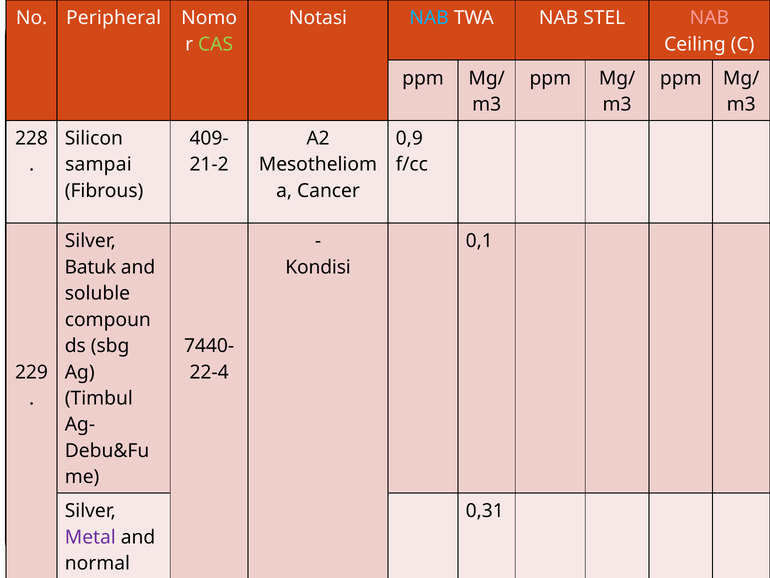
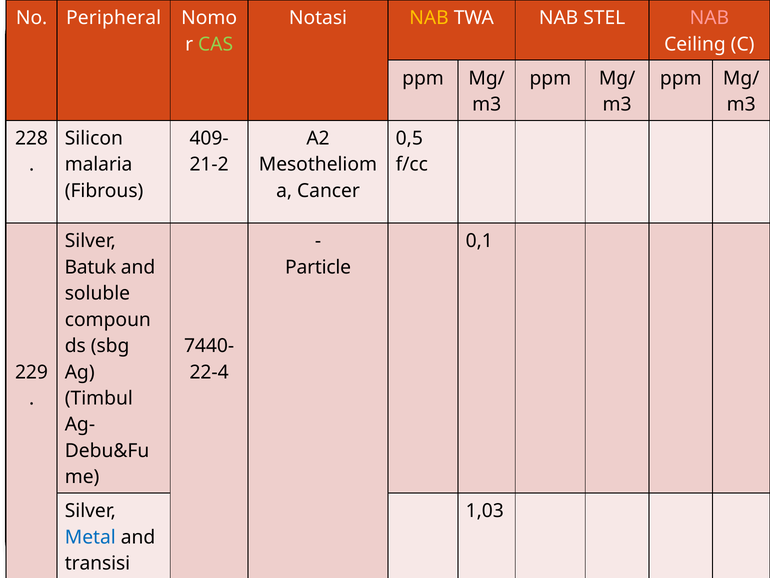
NAB colour: light blue -> yellow (429, 18)
0,9: 0,9 -> 0,5 (409, 138)
sampai: sampai -> malaria (99, 164)
Kondisi: Kondisi -> Particle (318, 267)
0,31: 0,31 -> 1,03 (485, 511)
Metal colour: purple -> blue (90, 537)
normal: normal -> transisi (97, 563)
